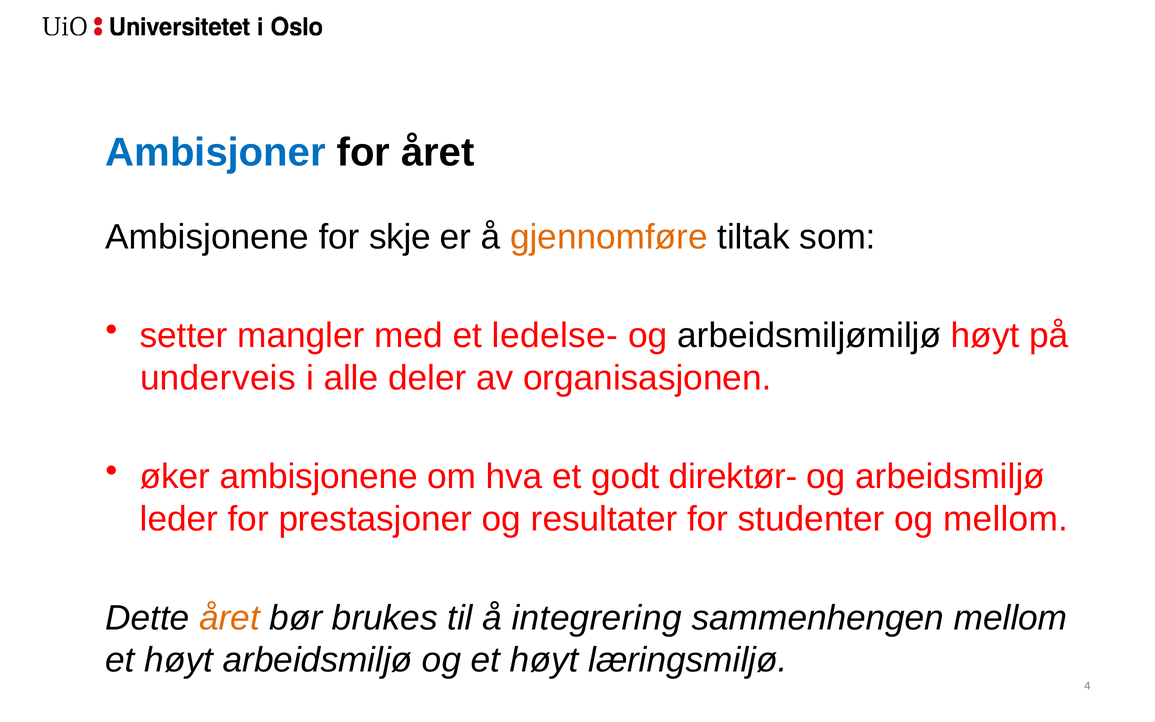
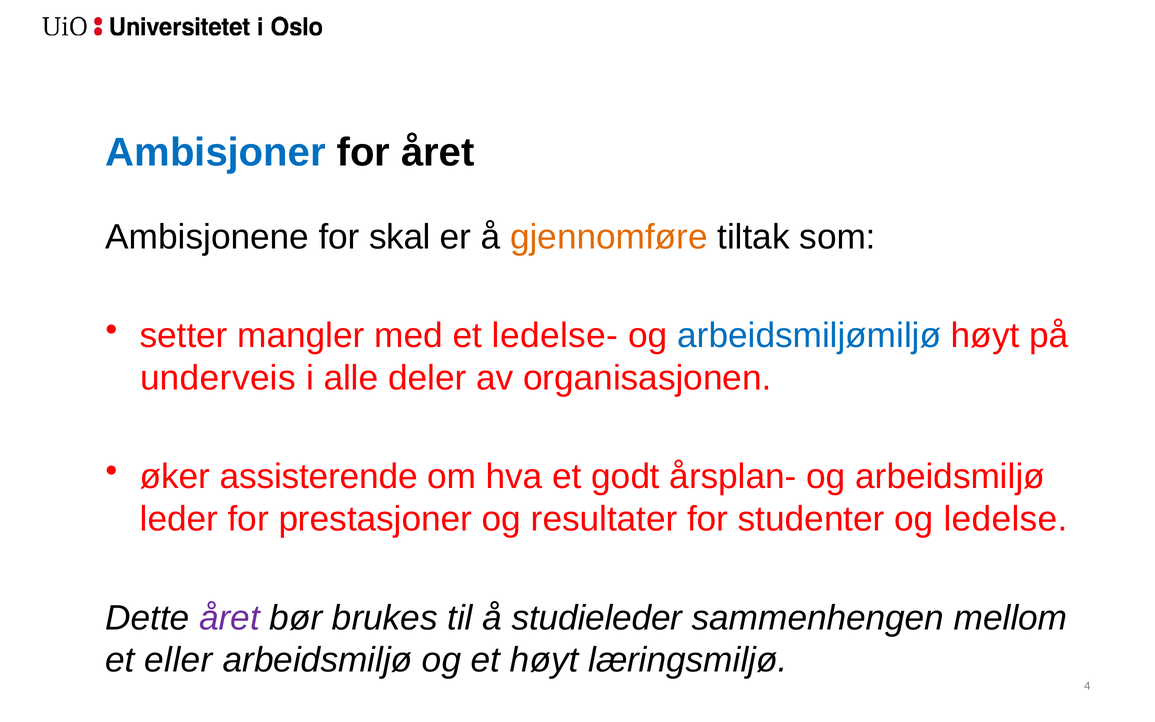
skje: skje -> skal (400, 237)
arbeidsmiljømiljø colour: black -> blue (809, 336)
øker ambisjonene: ambisjonene -> assisterende (319, 477)
direktør-: direktør- -> årsplan- (733, 477)
og mellom: mellom -> ledelse (1006, 519)
året colour: orange -> purple (229, 618)
integrering: integrering -> studieleder (597, 618)
høyt: høyt -> eller (178, 660)
